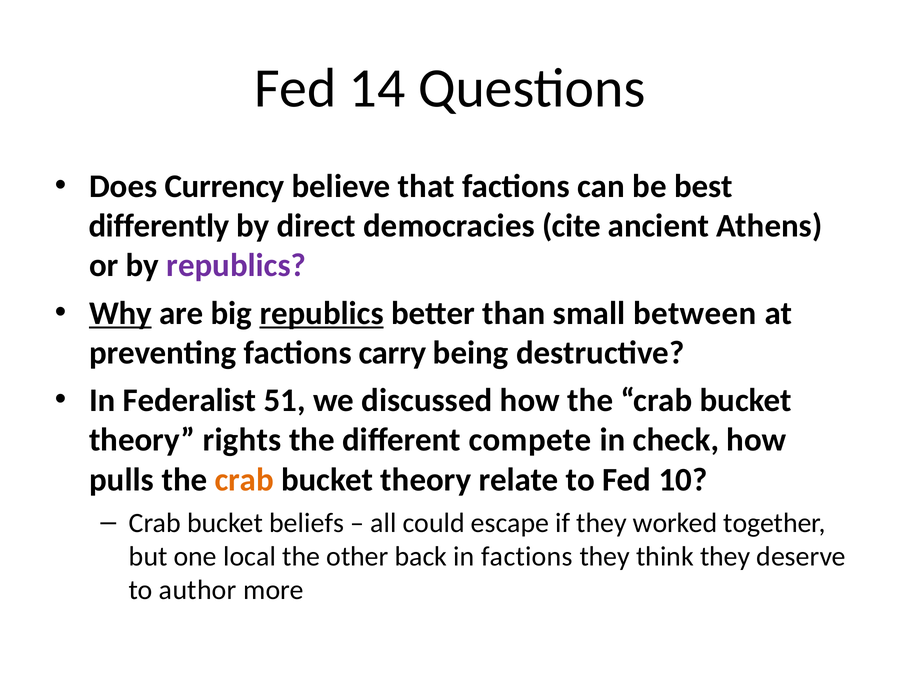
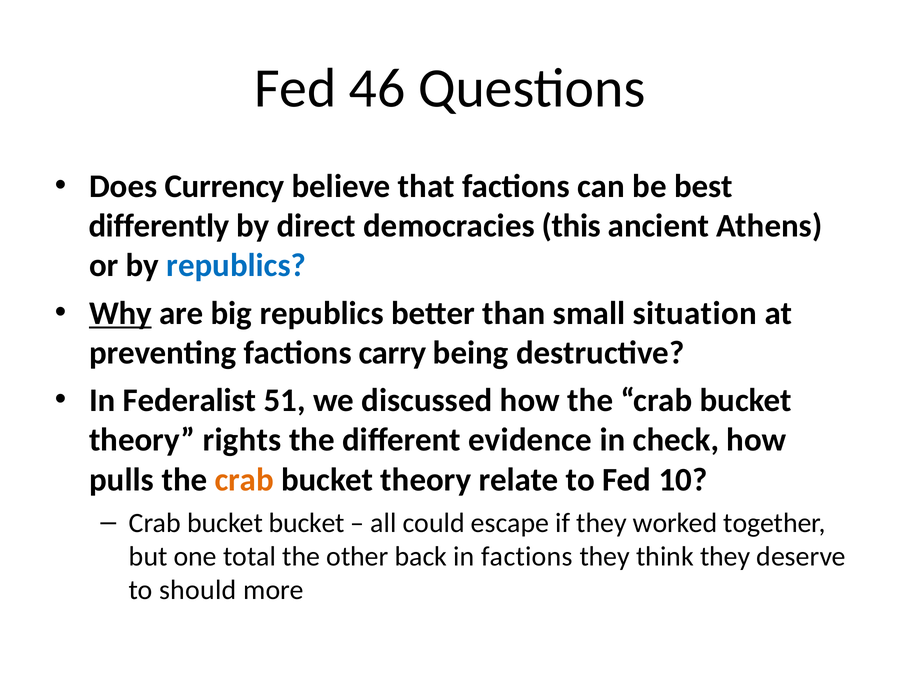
14: 14 -> 46 (377, 88)
cite: cite -> this (571, 226)
republics colour: purple -> blue (236, 266)
republics underline: present -> none (322, 313)
between: between -> situation (695, 313)
compete: compete -> evidence (530, 440)
bucket beliefs: beliefs -> bucket (307, 523)
local: local -> total (250, 556)
author: author -> should (198, 590)
